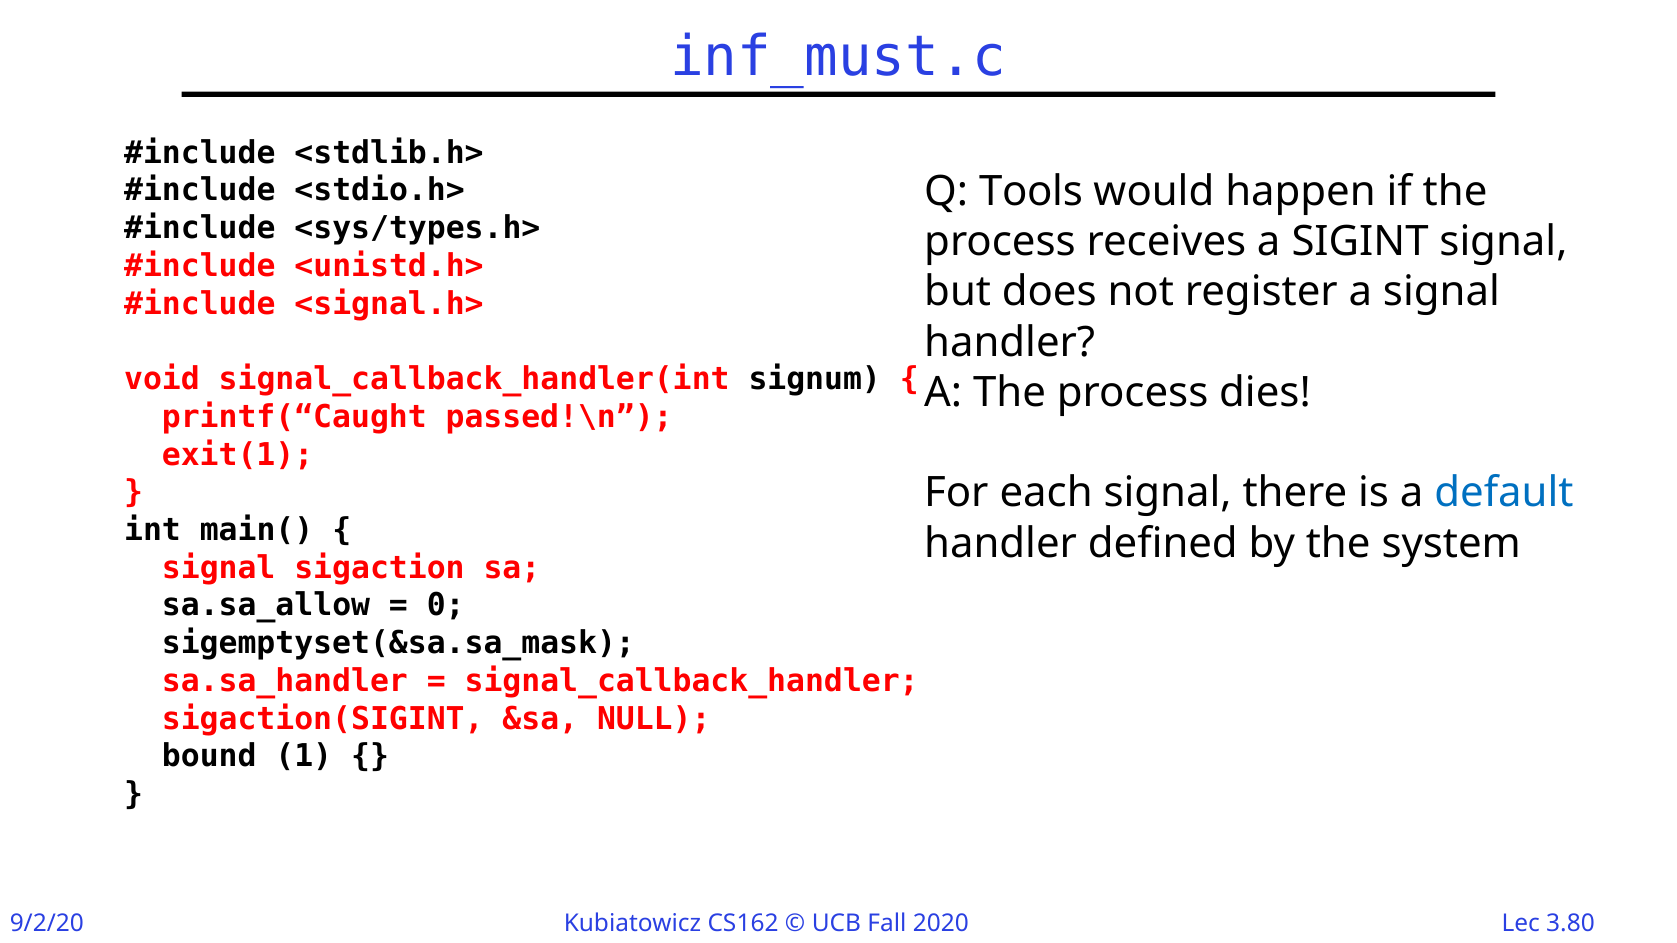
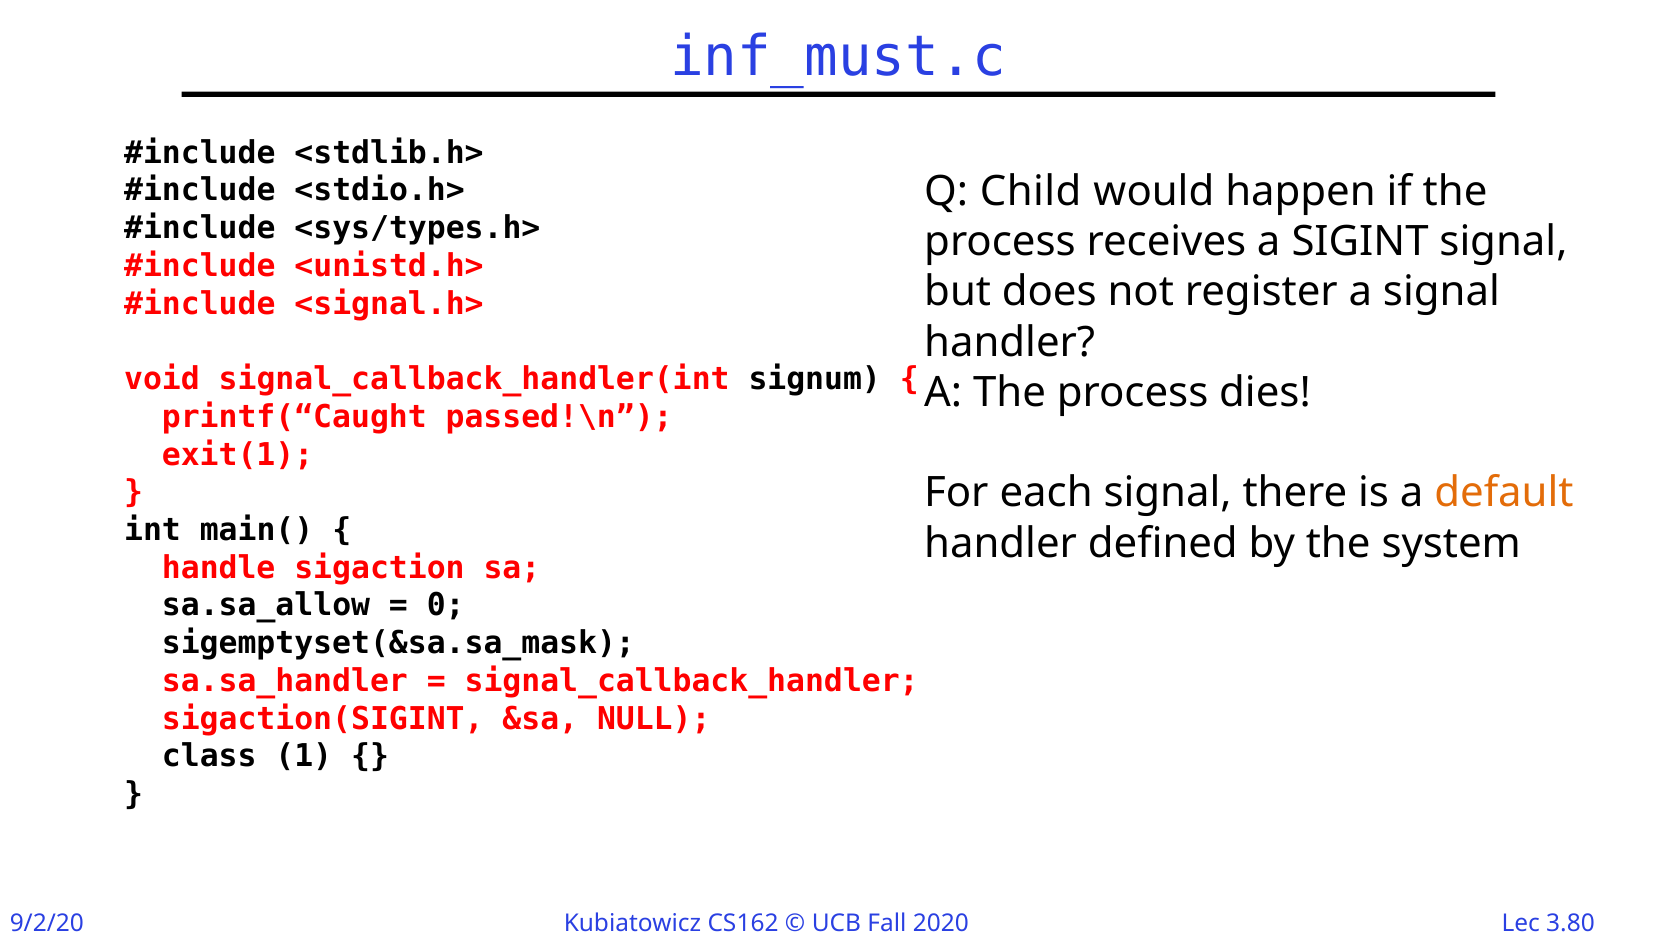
Tools: Tools -> Child (1031, 191)
default colour: blue -> orange (1504, 493)
signal: signal -> handle (219, 568)
bound: bound -> class (209, 757)
